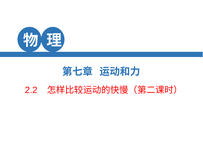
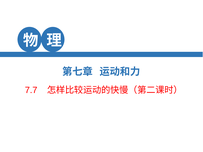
2.2: 2.2 -> 7.7 (31, 90)
